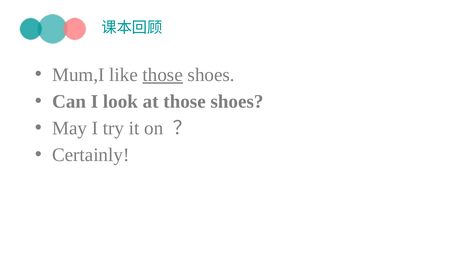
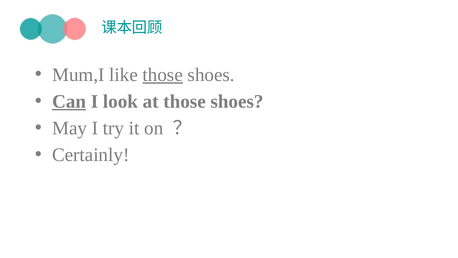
Can underline: none -> present (69, 101)
